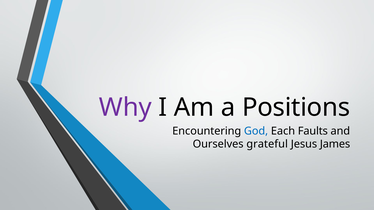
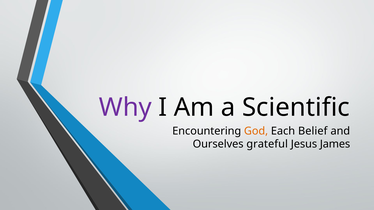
Positions: Positions -> Scientific (296, 108)
God colour: blue -> orange (256, 131)
Faults: Faults -> Belief (313, 131)
